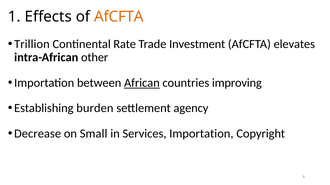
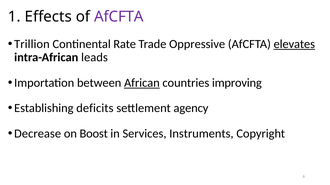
AfCFTA colour: orange -> purple (119, 17)
Investment: Investment -> Oppressive (197, 44)
elevates underline: none -> present (294, 44)
other: other -> leads (95, 58)
burden: burden -> deficits (95, 108)
Small: Small -> Boost (94, 134)
Services Importation: Importation -> Instruments (201, 134)
